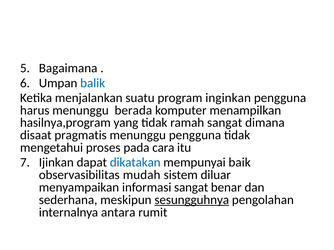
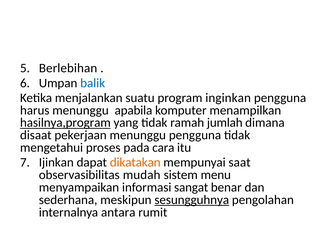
Bagaimana: Bagaimana -> Berlebihan (68, 68)
berada: berada -> apabila (133, 110)
hasilnya,program underline: none -> present (65, 123)
ramah sangat: sangat -> jumlah (225, 123)
pragmatis: pragmatis -> pekerjaan (81, 135)
dikatakan colour: blue -> orange (135, 163)
baik: baik -> saat (240, 163)
diluar: diluar -> menu (216, 175)
